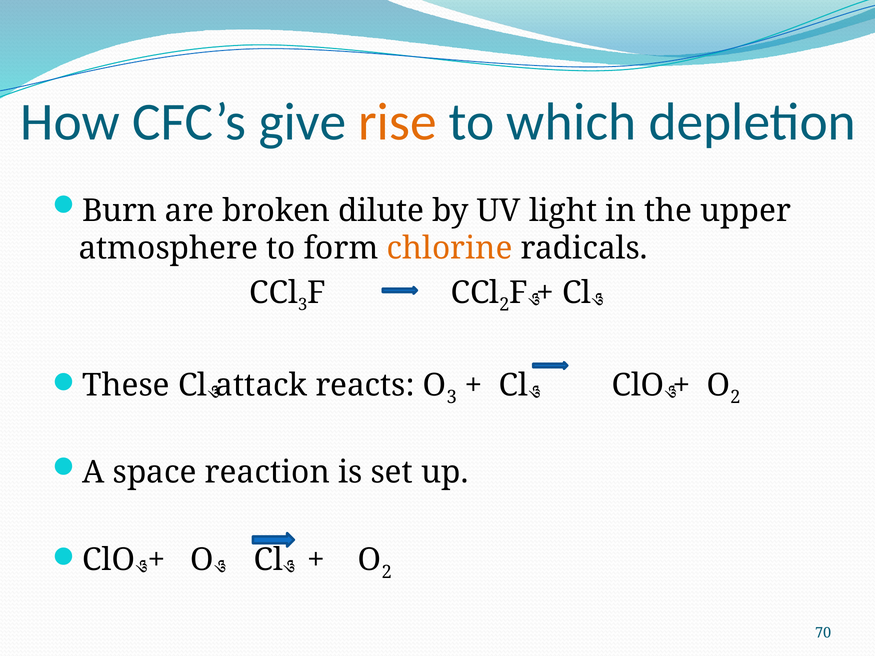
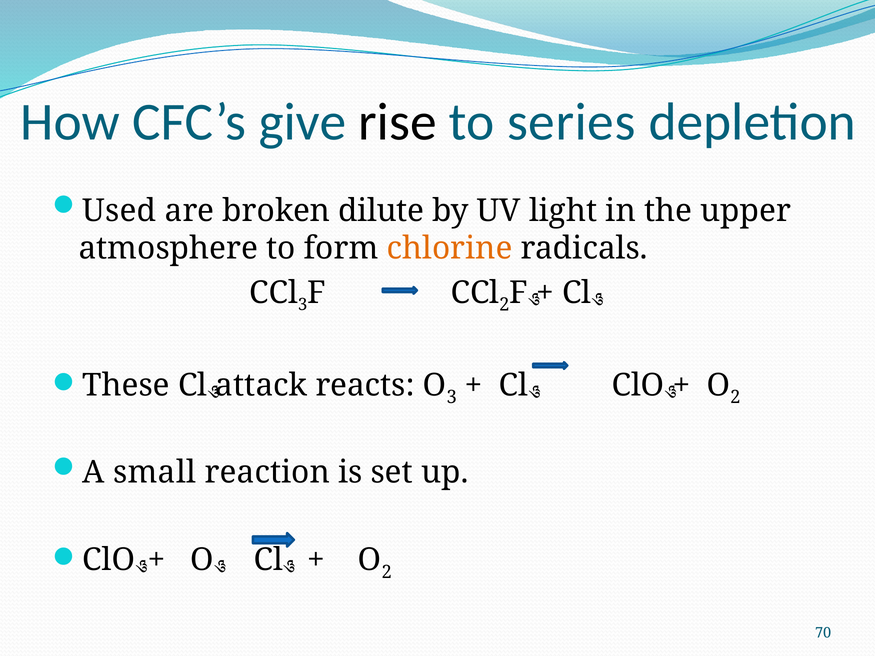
rise colour: orange -> black (397, 122)
which: which -> series (571, 122)
Burn: Burn -> Used (119, 211)
space: space -> small (155, 473)
